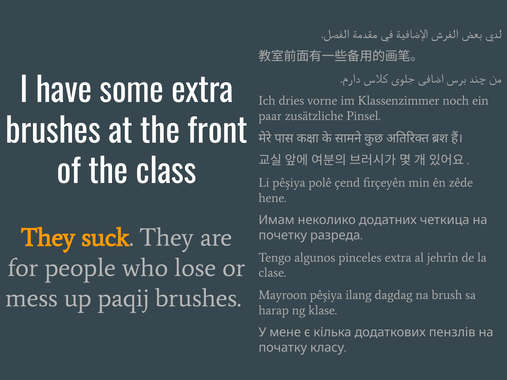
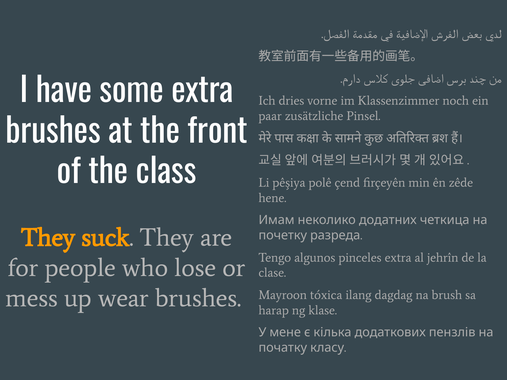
paqij: paqij -> wear (124, 298)
Mayroon pêşiya: pêşiya -> tóxica (326, 295)
